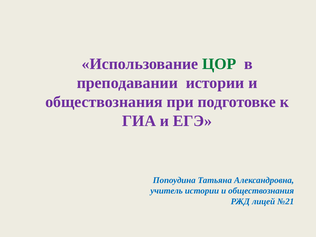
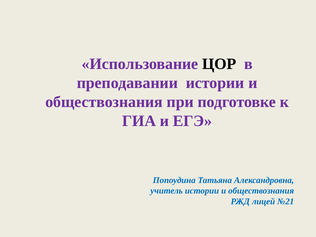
ЦОР colour: green -> black (219, 64)
